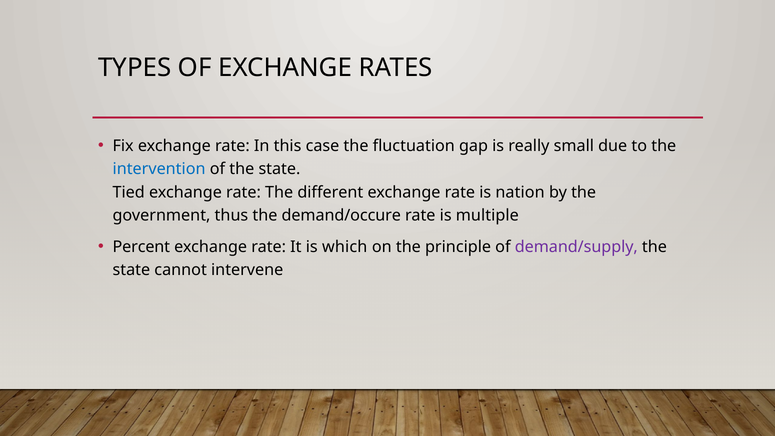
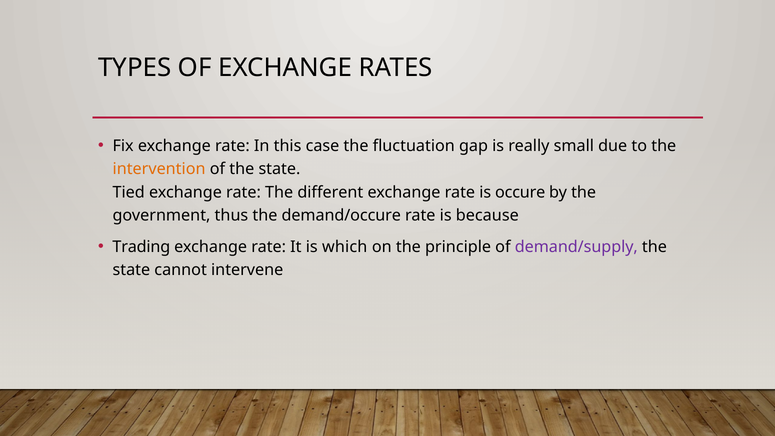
intervention colour: blue -> orange (159, 169)
nation: nation -> occure (520, 192)
multiple: multiple -> because (487, 215)
Percent: Percent -> Trading (141, 247)
